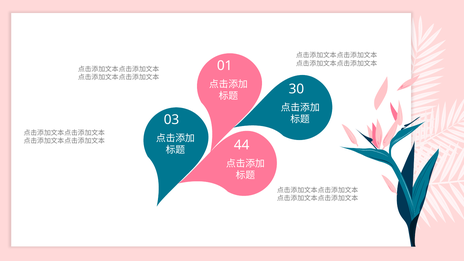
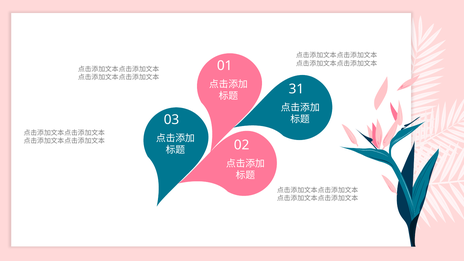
30: 30 -> 31 (296, 89)
44: 44 -> 02 (242, 145)
